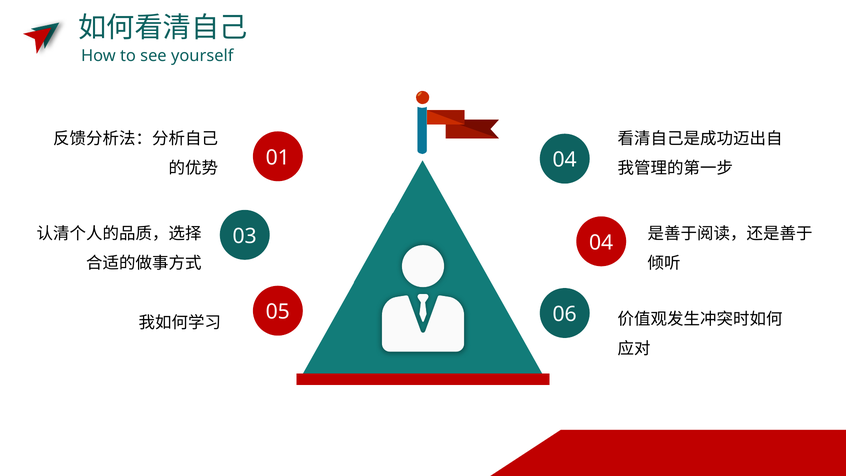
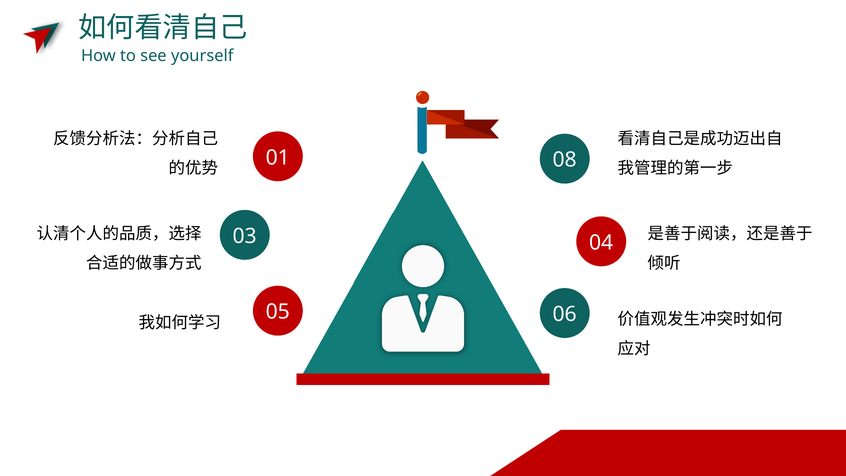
01 04: 04 -> 08 (565, 160)
